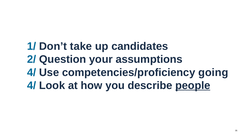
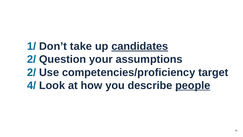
candidates underline: none -> present (140, 46)
4/: 4/ -> 2/ (32, 72)
going: going -> target (213, 72)
